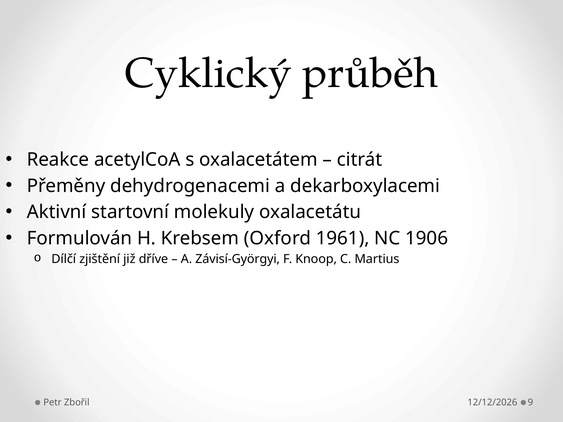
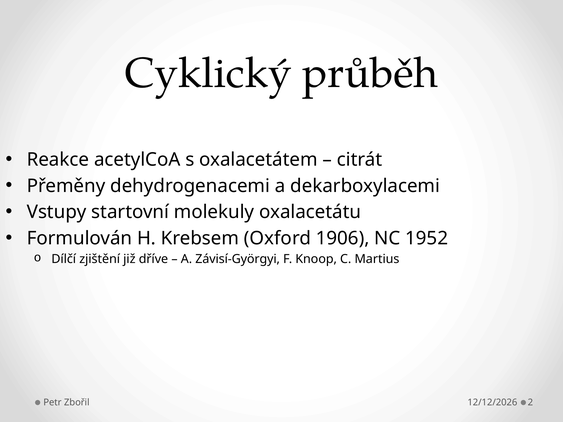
Aktivní: Aktivní -> Vstupy (57, 212)
1961: 1961 -> 1906 (343, 238)
1906: 1906 -> 1952 (427, 238)
9: 9 -> 2 (530, 402)
